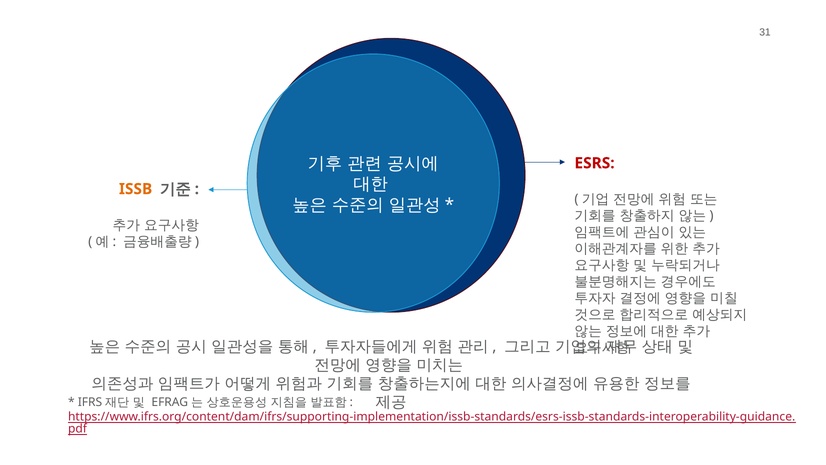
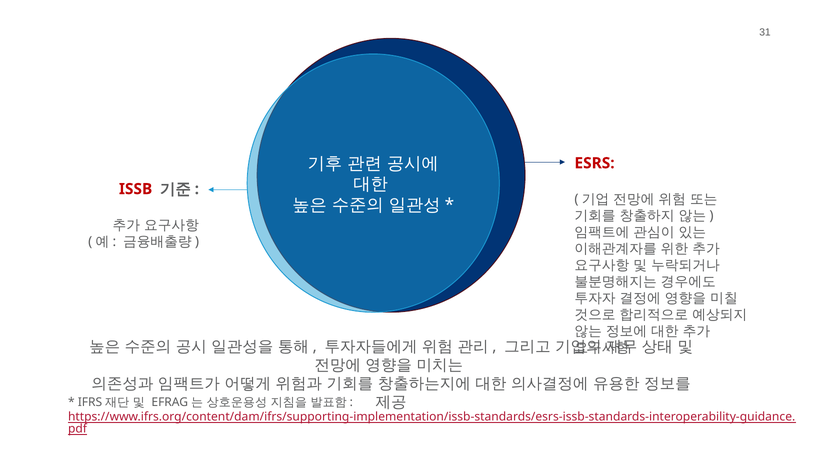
ISSB colour: orange -> red (136, 189)
